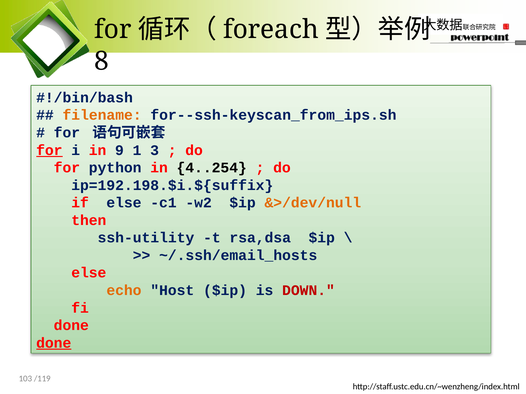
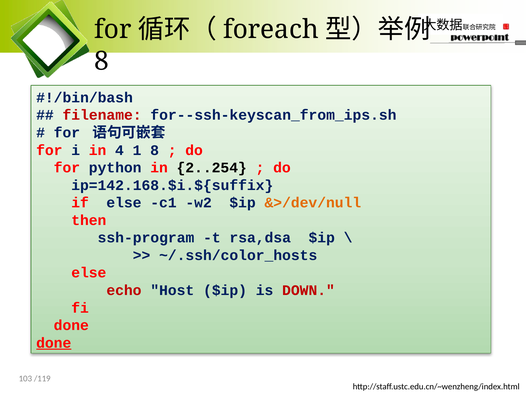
filename colour: orange -> red (102, 115)
for underline: present -> none (49, 150)
9: 9 -> 4 (119, 150)
1 3: 3 -> 8 (155, 150)
4..254: 4..254 -> 2..254 (212, 168)
ip=192.198.$i.${suffix: ip=192.198.$i.${suffix -> ip=142.168.$i.${suffix (172, 185)
ssh-utility: ssh-utility -> ssh-program (146, 238)
~/.ssh/email_hosts: ~/.ssh/email_hosts -> ~/.ssh/color_hosts (238, 256)
echo colour: orange -> red (124, 291)
